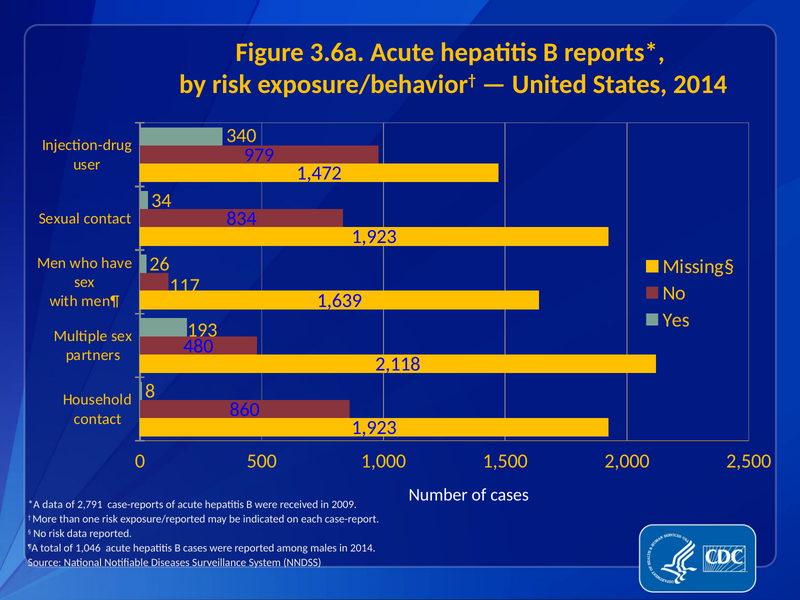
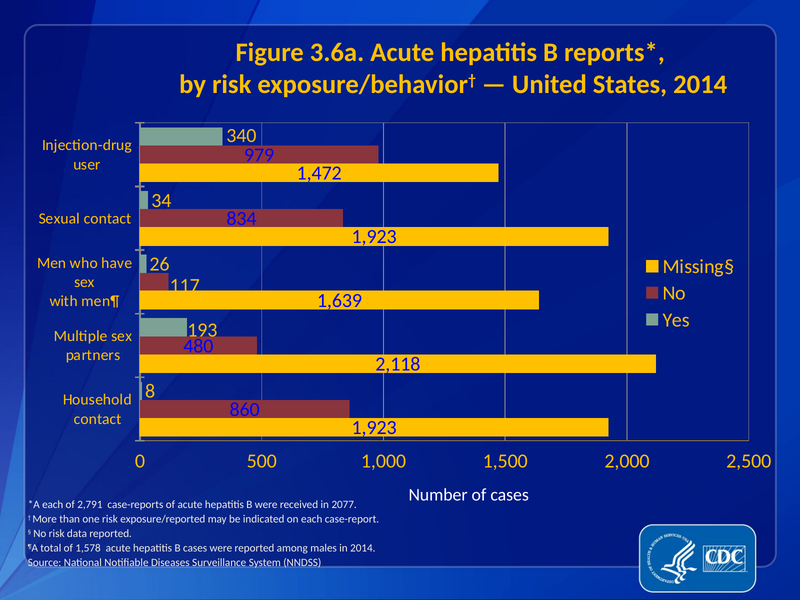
data: data -> each (53, 505)
2009: 2009 -> 2077 (344, 505)
1,046: 1,046 -> 1,578 (88, 548)
